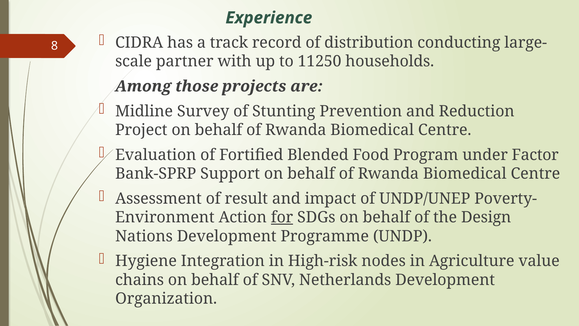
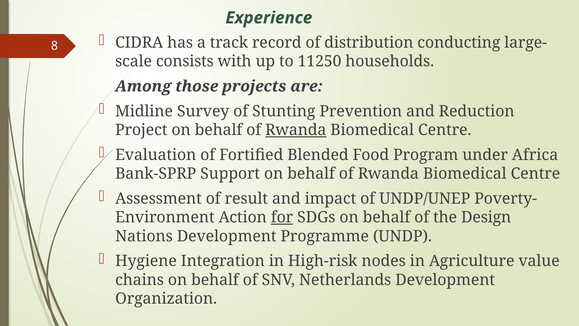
partner: partner -> consists (185, 61)
Rwanda underline: none -> present (296, 130)
Factor: Factor -> Africa (535, 155)
